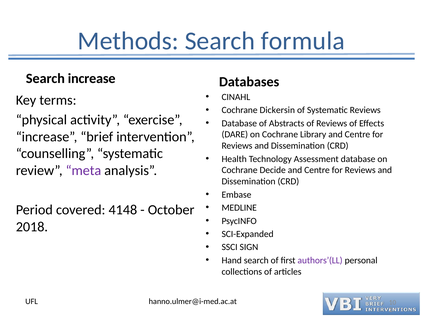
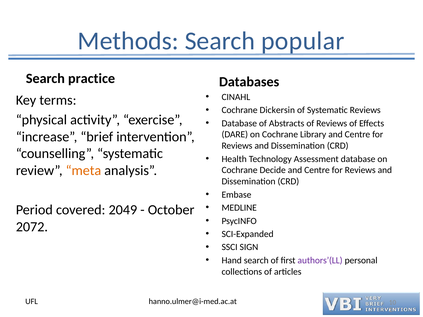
formula: formula -> popular (303, 41)
Search increase: increase -> practice (92, 79)
meta colour: purple -> orange (83, 171)
4148: 4148 -> 2049 (123, 210)
2018: 2018 -> 2072 (32, 227)
